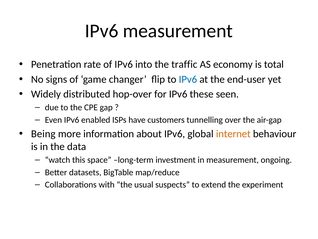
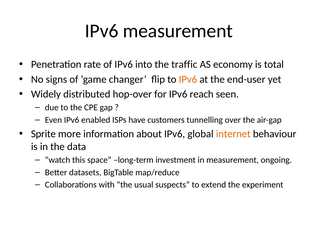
IPv6 colour: blue -> orange (188, 79)
these: these -> reach (202, 94)
Being: Being -> Sprite (43, 134)
